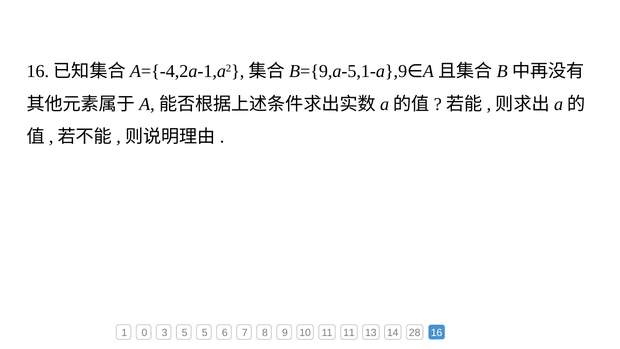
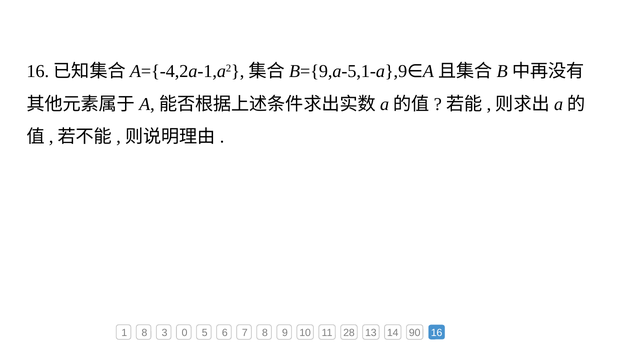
1 0: 0 -> 8 (144, 333)
3 5: 5 -> 0 (185, 333)
11 11: 11 -> 28 (349, 333)
28: 28 -> 90 (415, 333)
